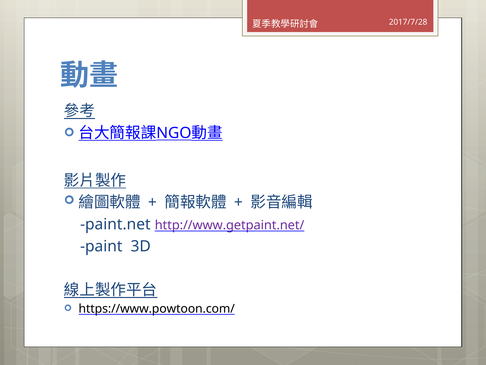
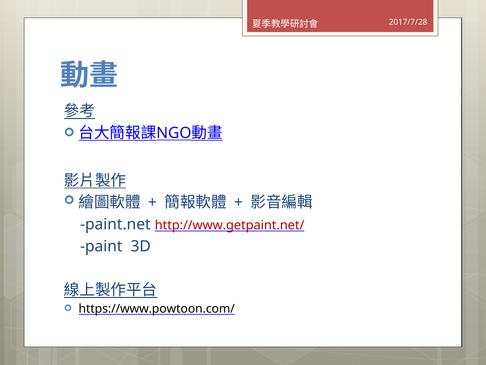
http://www.getpaint.net/ colour: purple -> red (230, 225)
